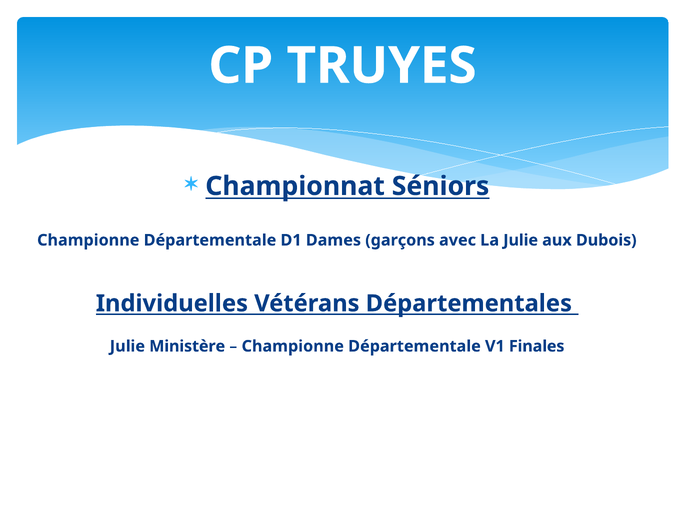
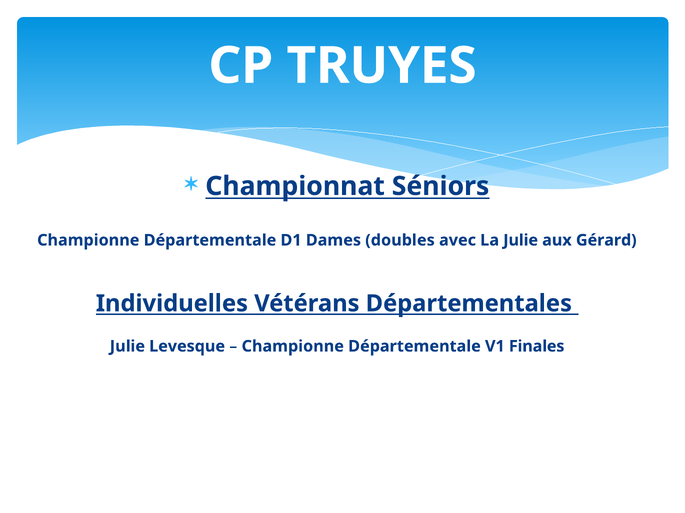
garçons: garçons -> doubles (400, 241)
Dubois: Dubois -> Gérard (606, 241)
Ministère: Ministère -> Levesque (187, 347)
